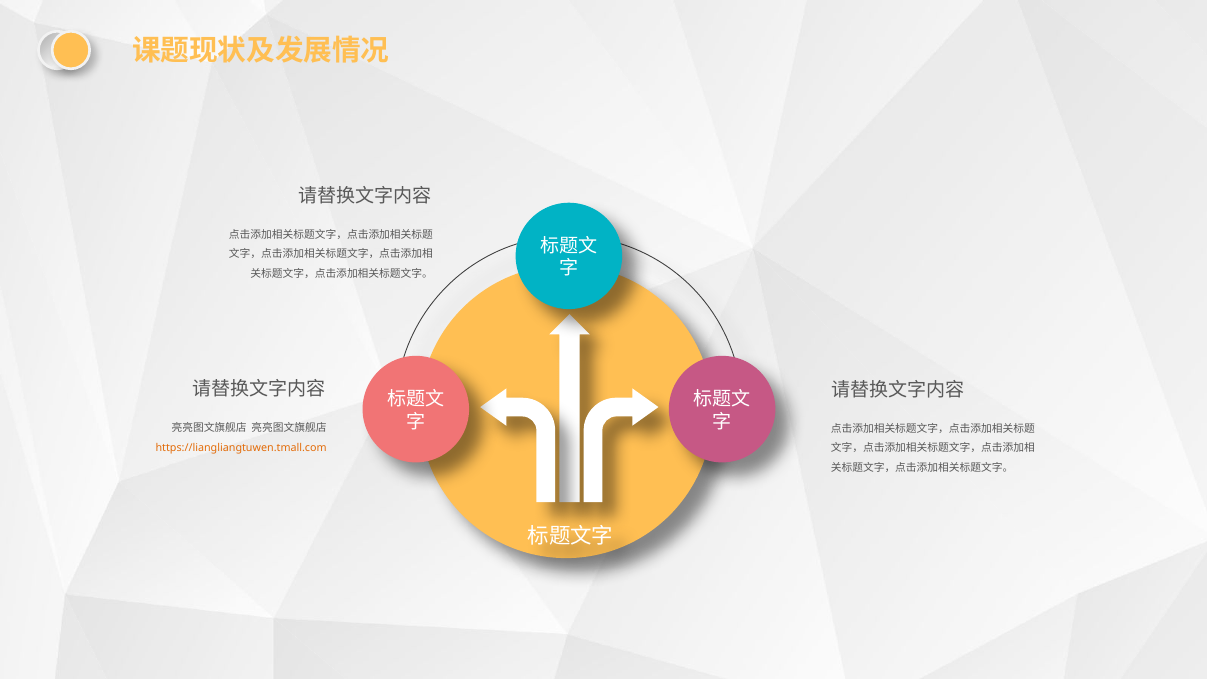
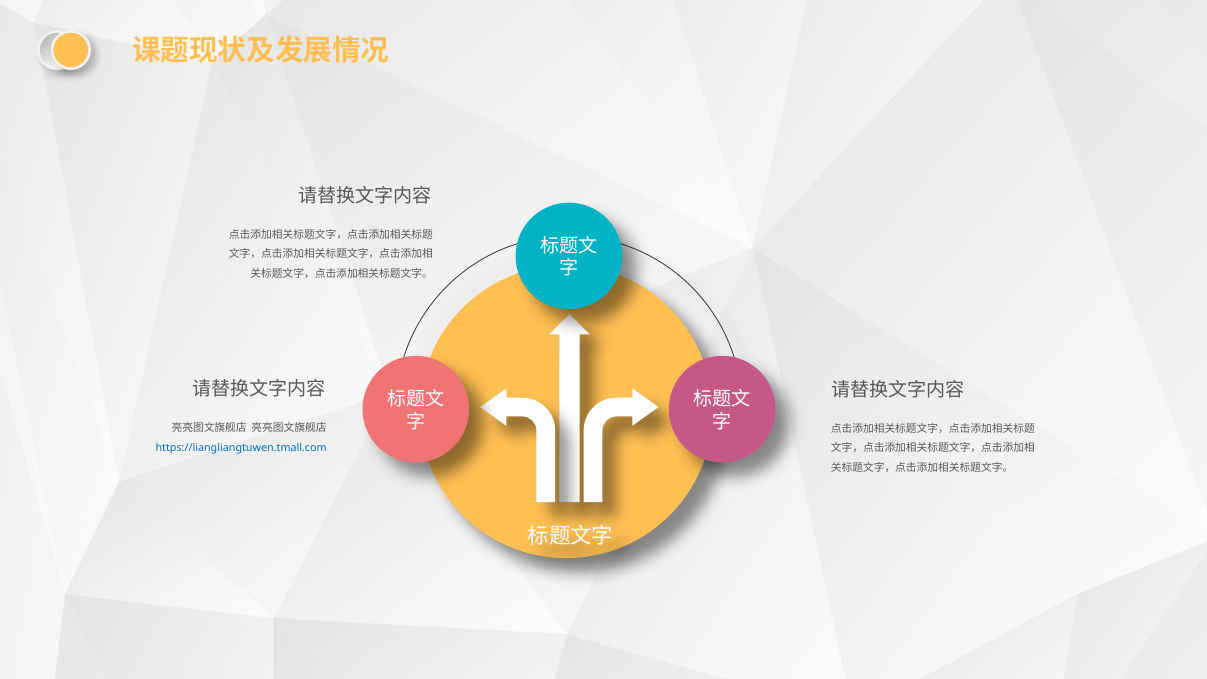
https://liangliangtuwen.tmall.com colour: orange -> blue (241, 448)
